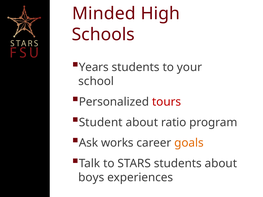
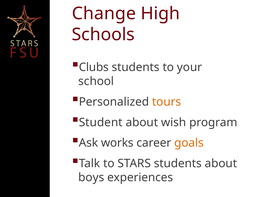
Minded: Minded -> Change (104, 14)
Years: Years -> Clubs (94, 67)
tours colour: red -> orange (167, 102)
ratio: ratio -> wish (174, 123)
